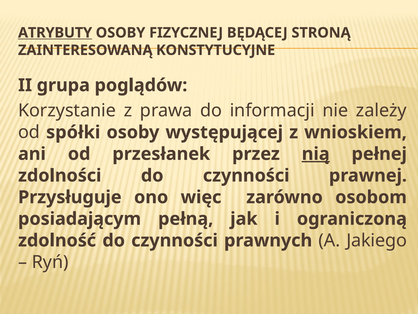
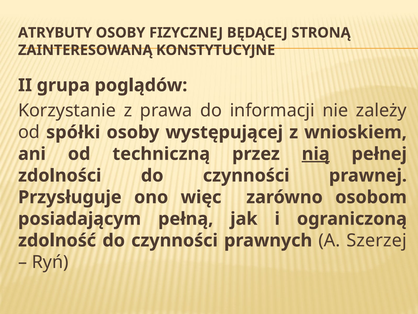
ATRYBUTY underline: present -> none (55, 33)
przesłanek: przesłanek -> techniczną (161, 154)
Jakiego: Jakiego -> Szerzej (377, 240)
